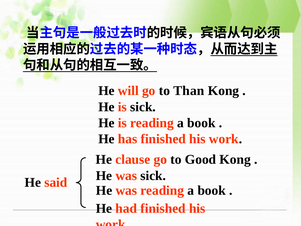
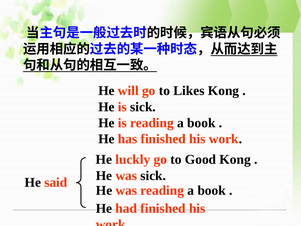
Than: Than -> Likes (189, 91)
clause: clause -> luckly (133, 159)
